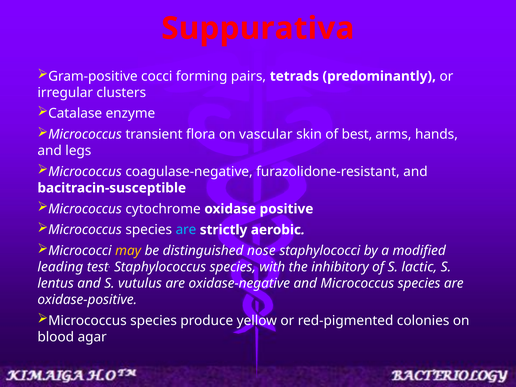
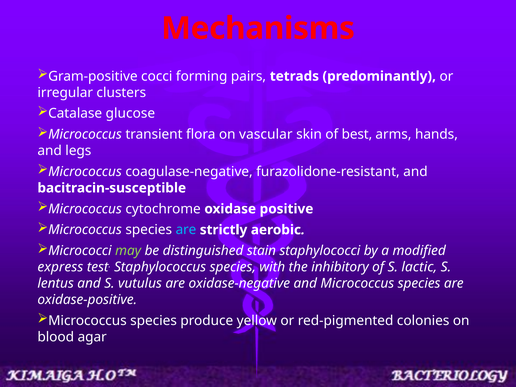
Suppurativa: Suppurativa -> Mechanisms (258, 28)
enzyme: enzyme -> glucose (130, 113)
may colour: yellow -> light green (128, 251)
nose: nose -> stain (261, 251)
leading: leading -> express (60, 267)
